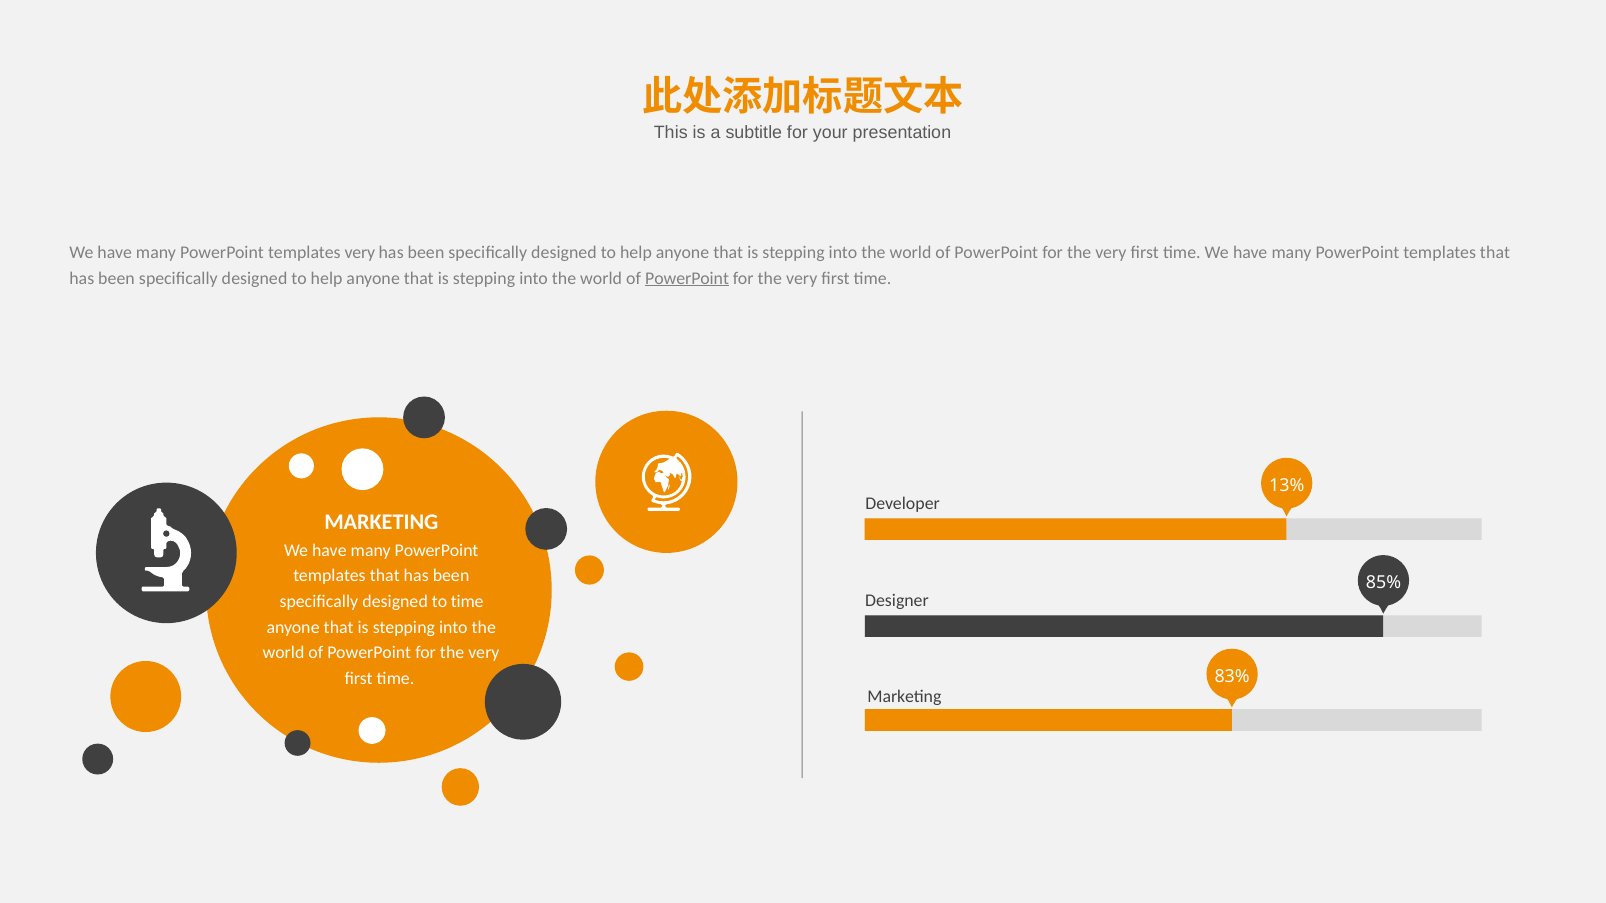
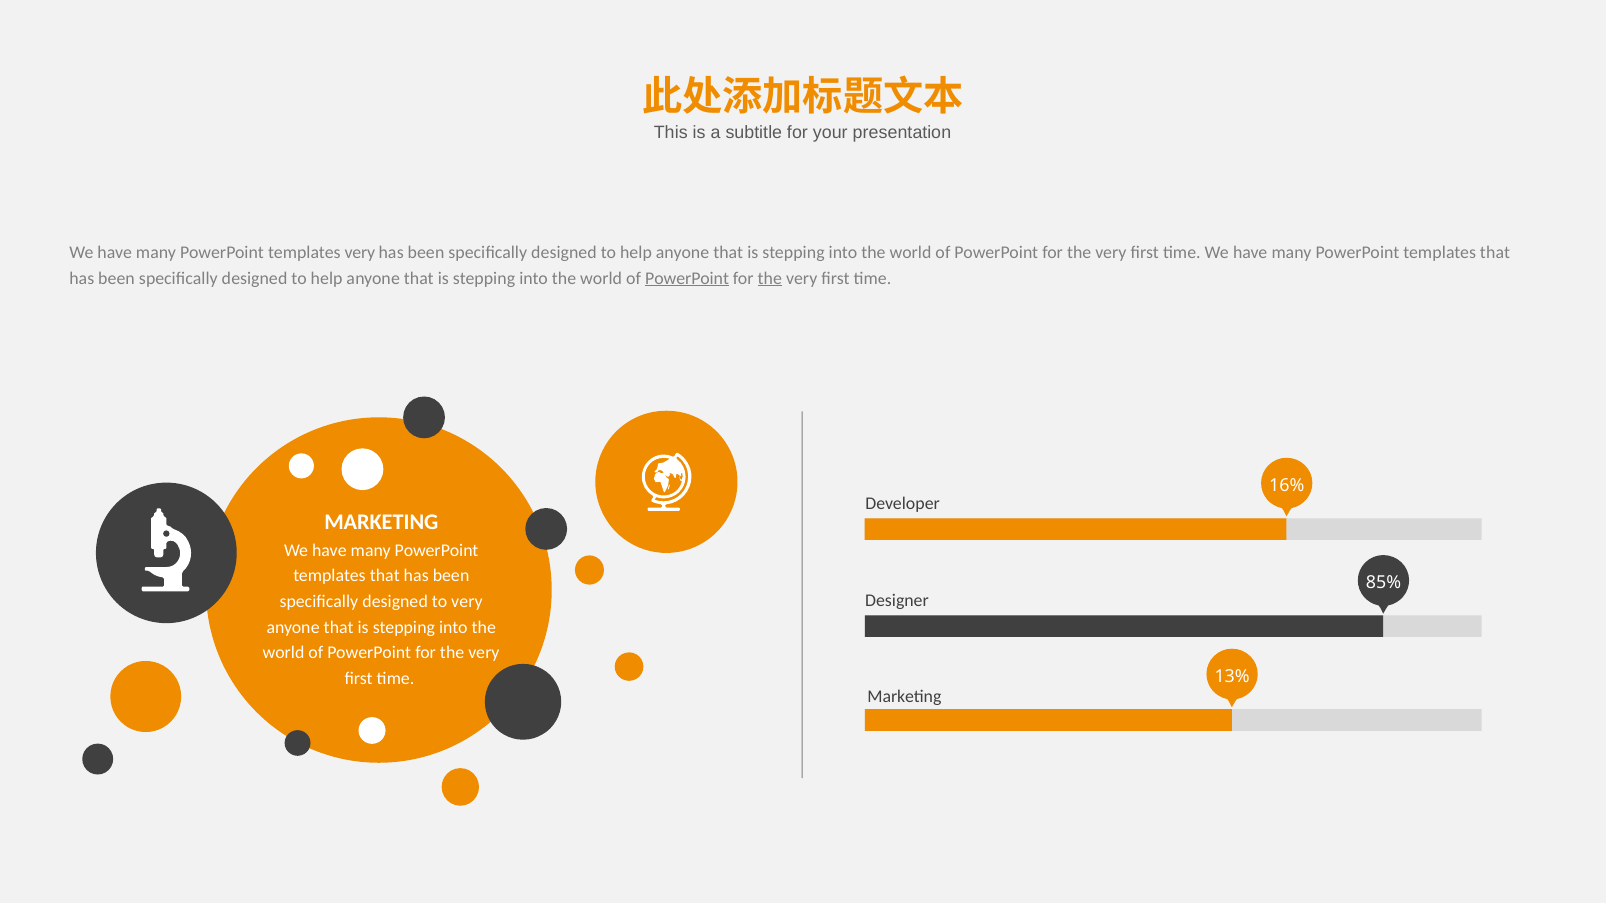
the underline: none -> present (770, 278)
13%: 13% -> 16% (1287, 485)
to time: time -> very (467, 602)
83%: 83% -> 13% (1232, 676)
